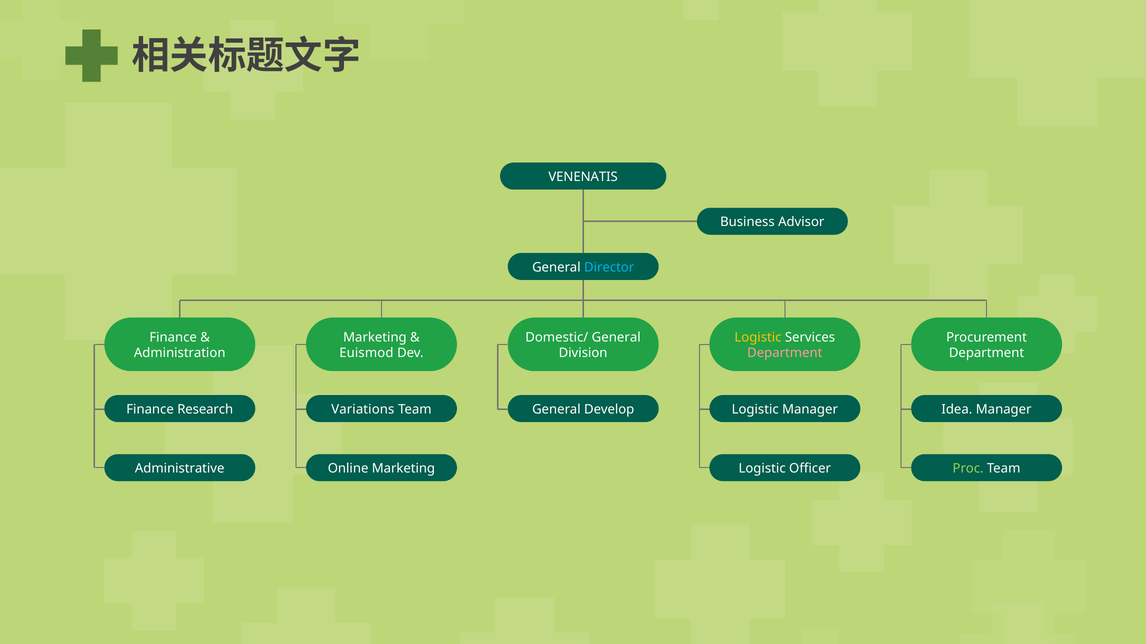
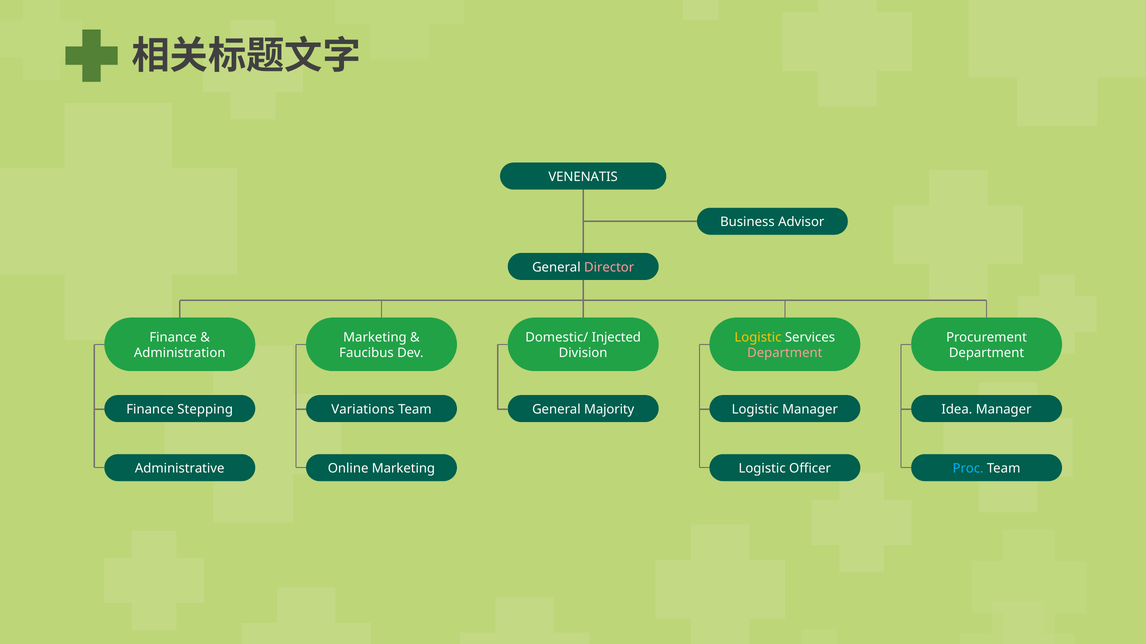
Director colour: light blue -> pink (609, 268)
Domestic/ General: General -> Injected (616, 338)
Euismod: Euismod -> Faucibus (366, 353)
Research: Research -> Stepping (205, 410)
Develop: Develop -> Majority (609, 410)
Proc colour: light green -> light blue (968, 469)
